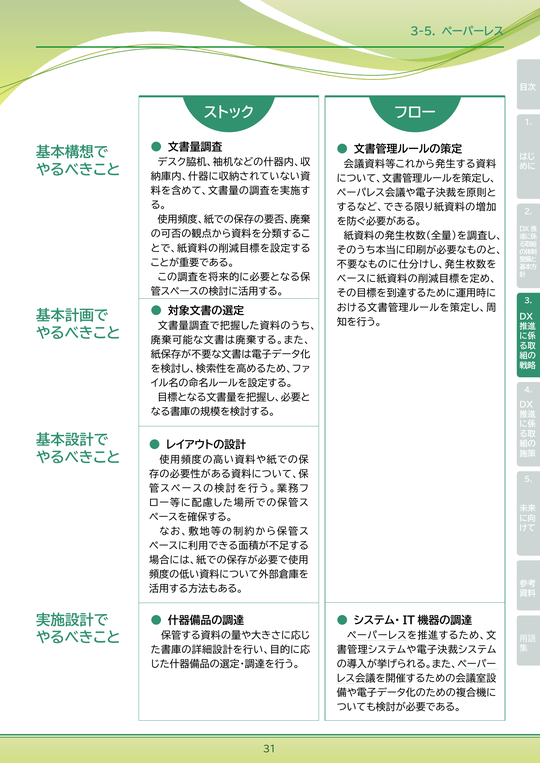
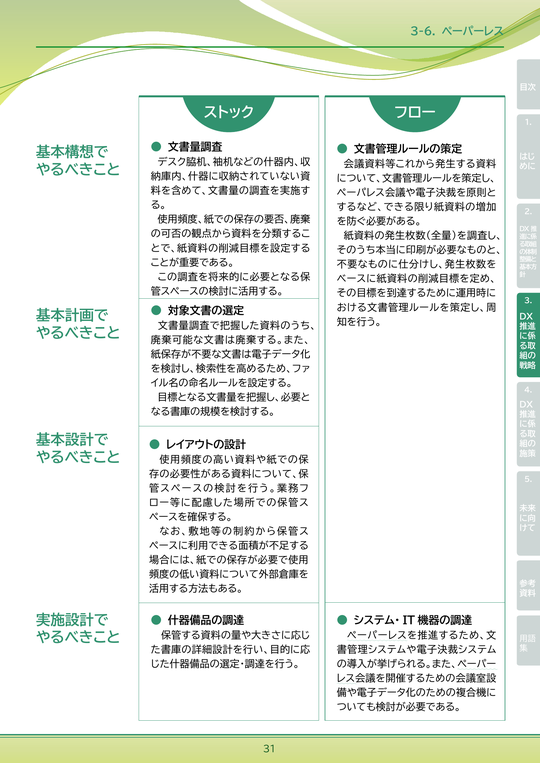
3-5: 3-5 -> 3-6 (423, 32)
